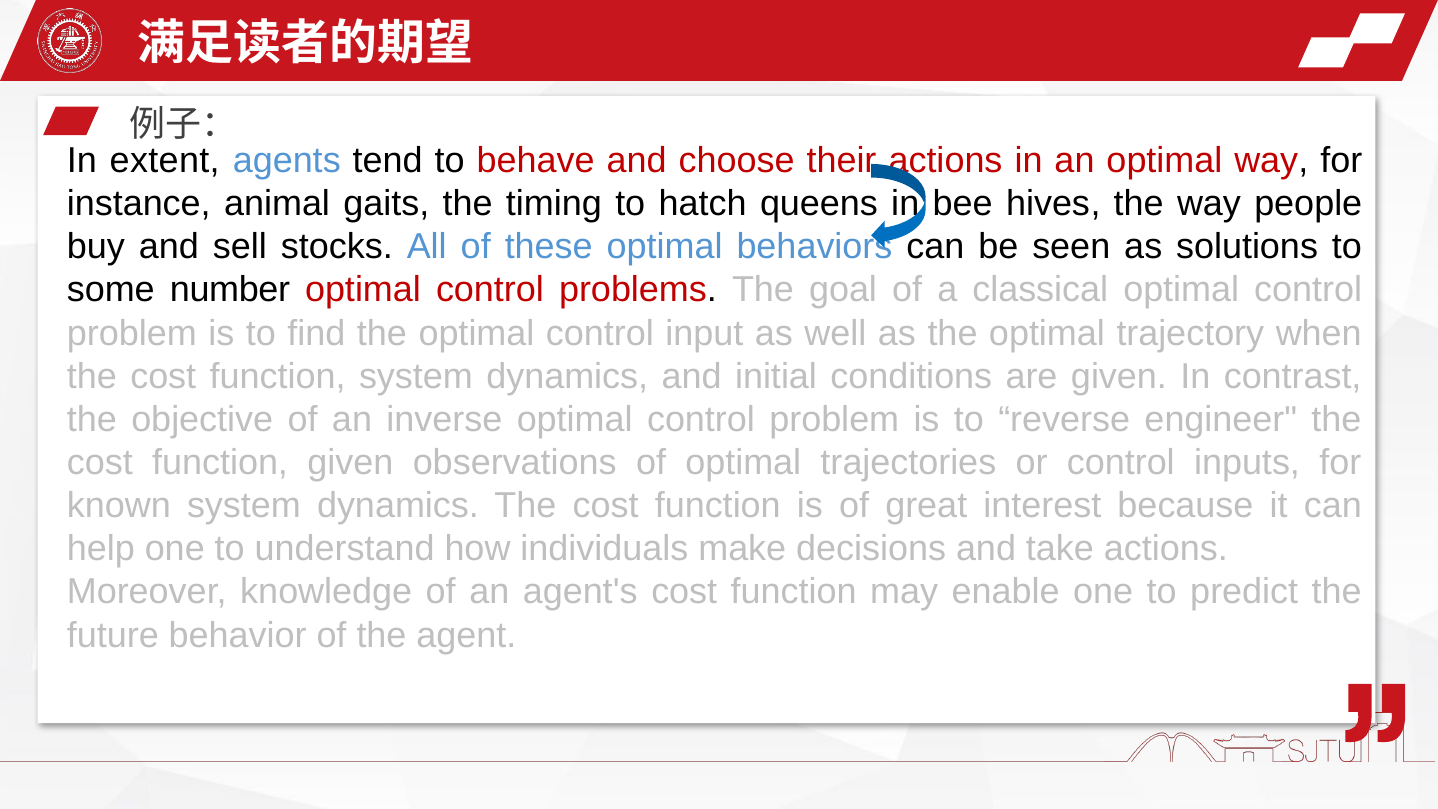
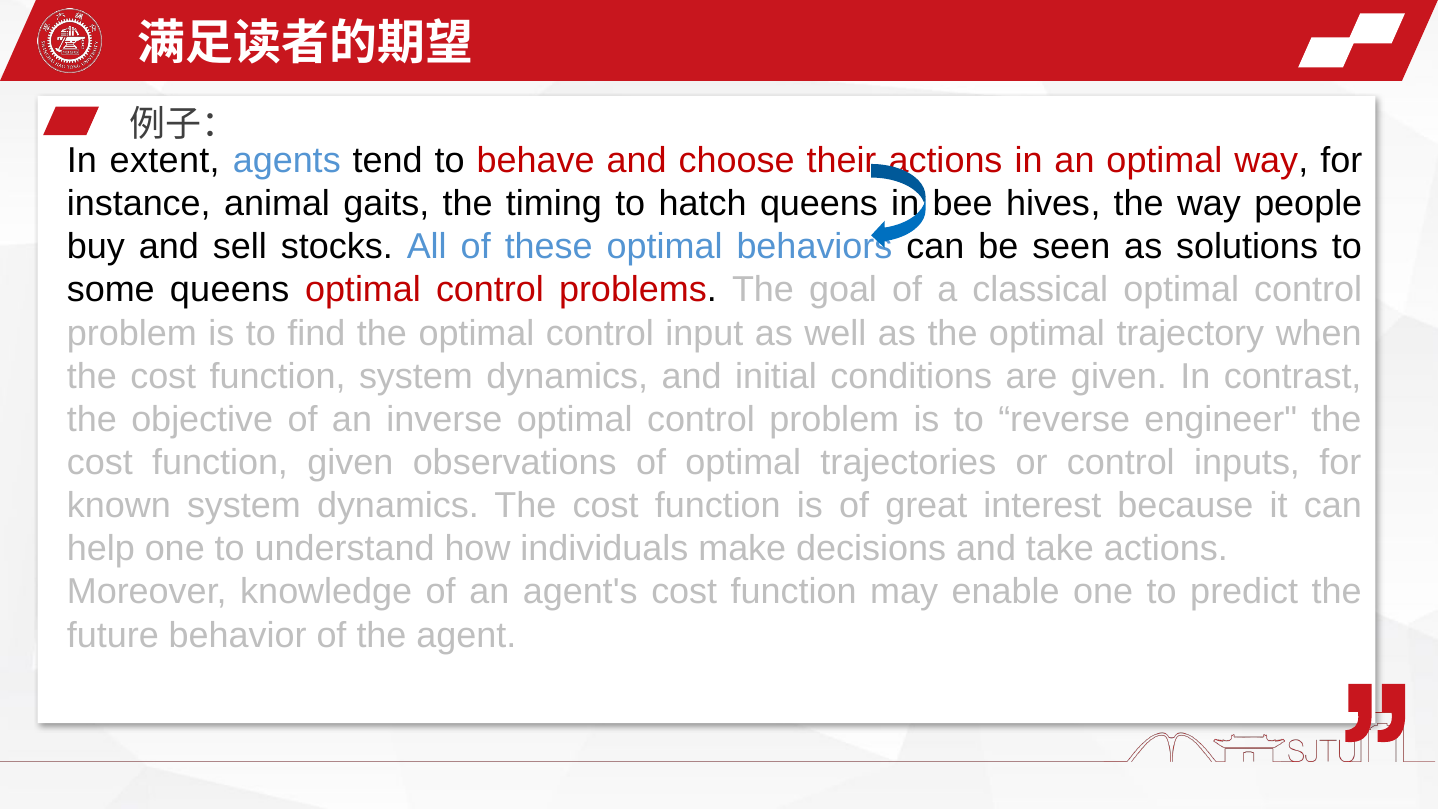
some number: number -> queens (230, 290)
